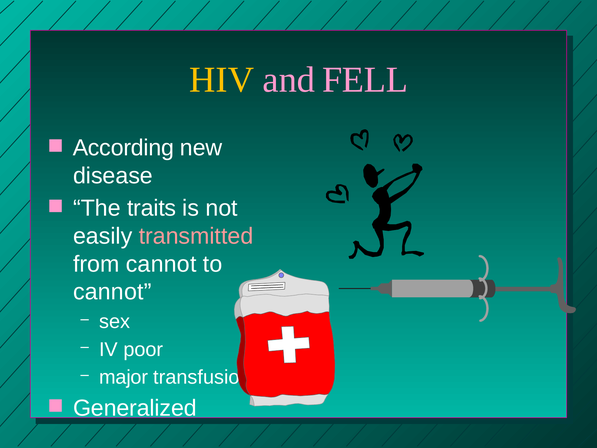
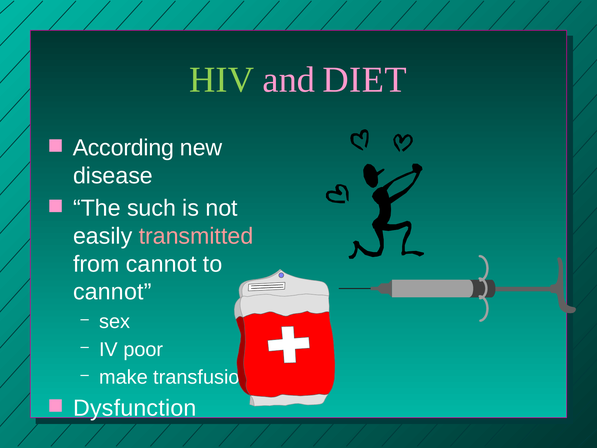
HIV colour: yellow -> light green (222, 80)
FELL: FELL -> DIET (365, 80)
traits: traits -> such (152, 208)
major: major -> make (124, 377)
Generalized: Generalized -> Dysfunction (135, 408)
